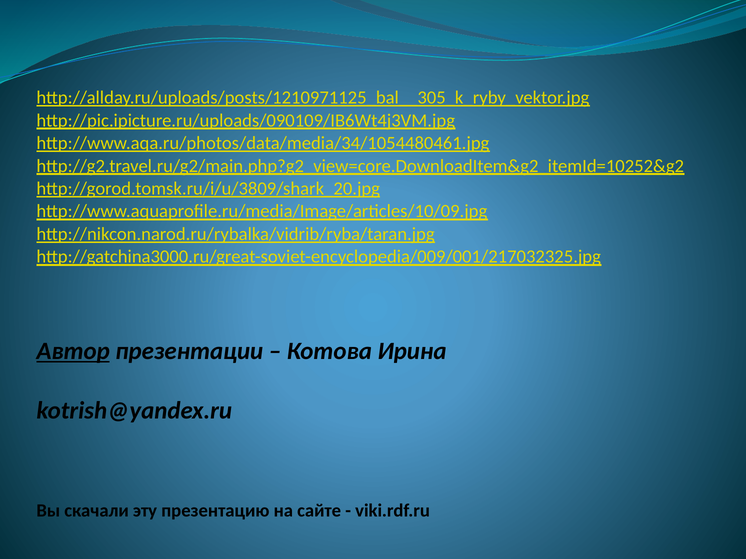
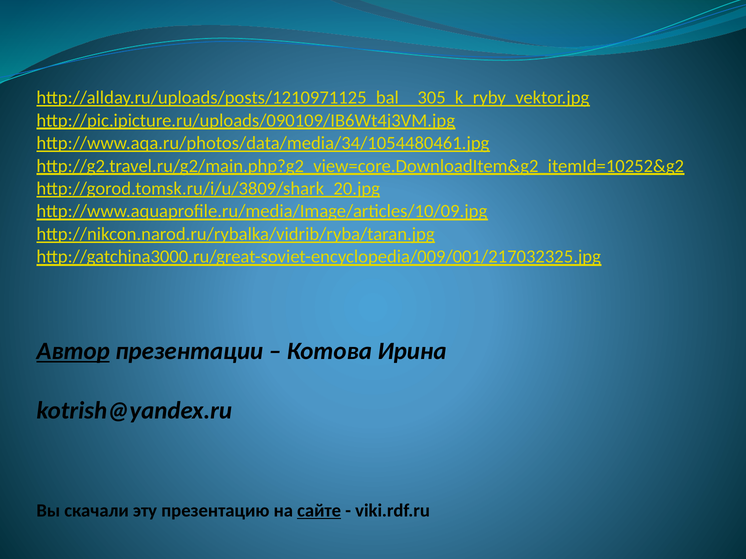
сайте underline: none -> present (319, 511)
